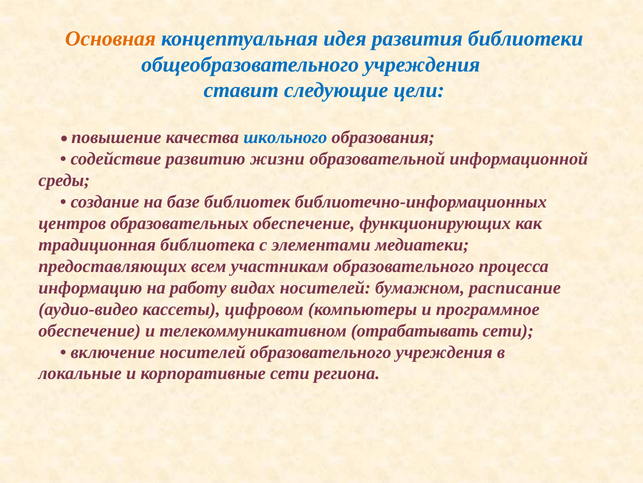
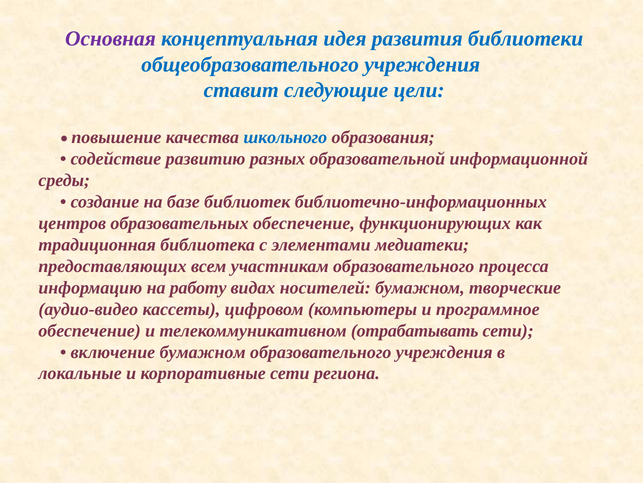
Основная colour: orange -> purple (110, 39)
жизни: жизни -> разных (278, 159)
расписание: расписание -> творческие (515, 287)
включение носителей: носителей -> бумажном (203, 352)
